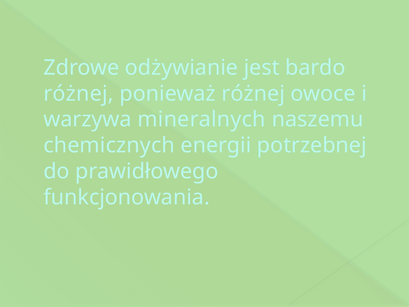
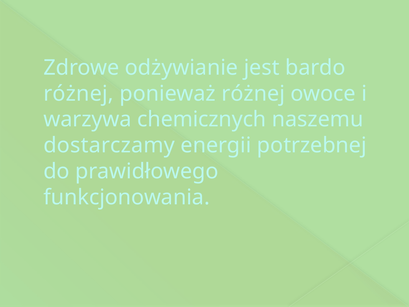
mineralnych: mineralnych -> chemicznych (202, 119)
chemicznych: chemicznych -> dostarczamy (109, 145)
